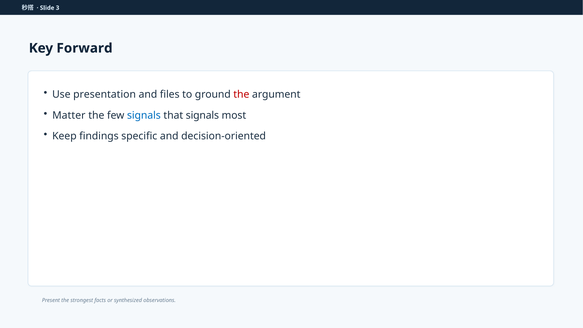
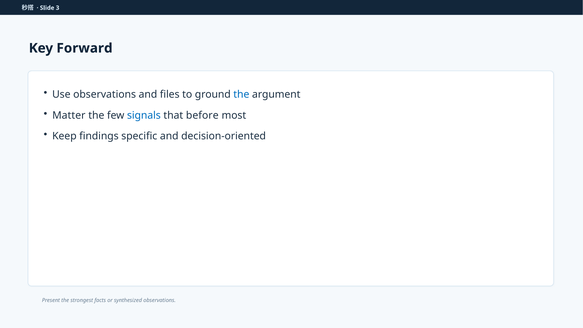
Use presentation: presentation -> observations (105, 94)
the colour: red -> blue (241, 94)
that signals: signals -> before (202, 115)
